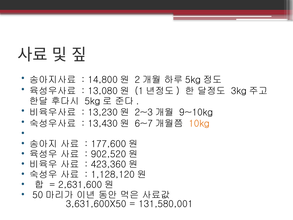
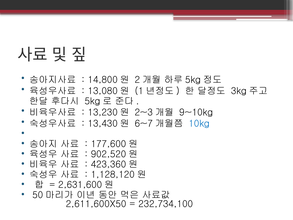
10kg colour: orange -> blue (199, 123)
3,631,600X50: 3,631,600X50 -> 2,611,600X50 (96, 204)
131,580,001: 131,580,001 -> 232,734,100 (166, 204)
